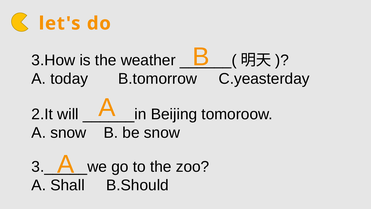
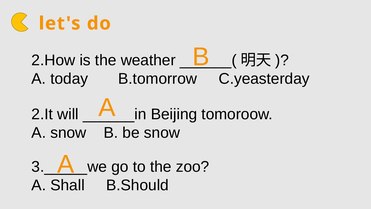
3.How: 3.How -> 2.How (53, 60)
